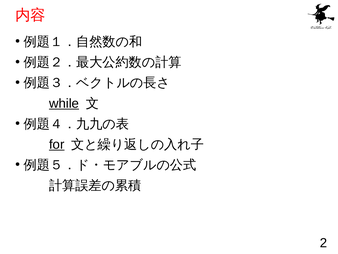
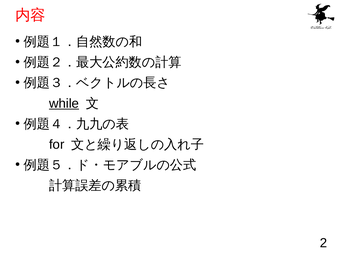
for underline: present -> none (57, 144)
